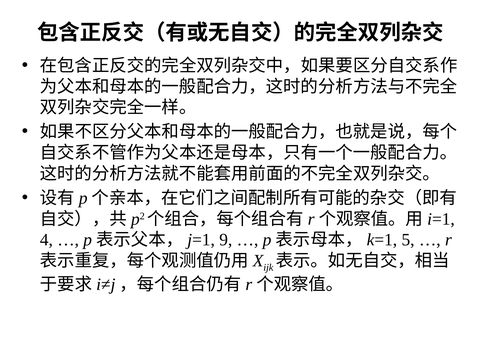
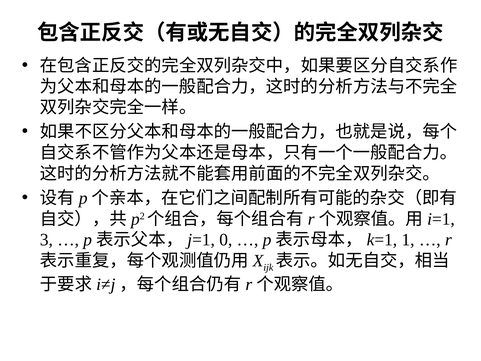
4: 4 -> 3 (46, 240)
9: 9 -> 0 (226, 240)
5: 5 -> 1 (408, 240)
